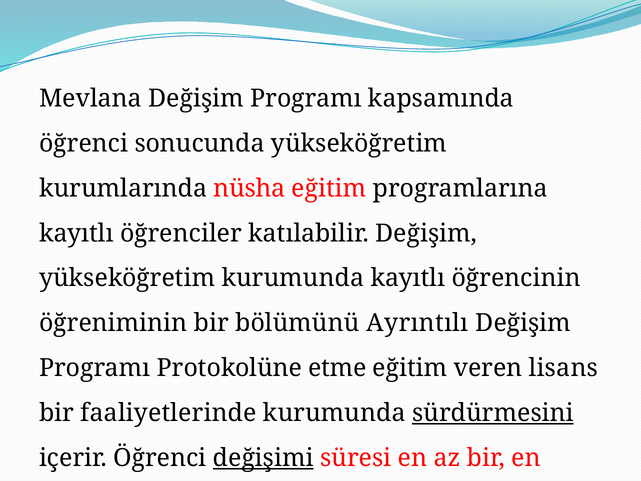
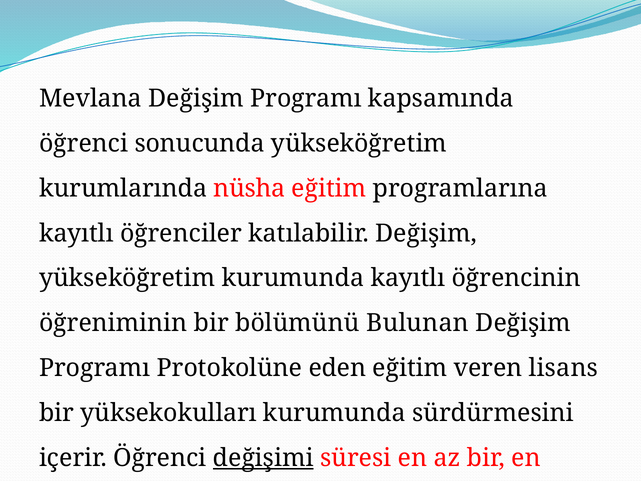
Ayrıntılı: Ayrıntılı -> Bulunan (417, 323)
etme: etme -> eden (337, 368)
faaliyetlerinde: faaliyetlerinde -> yüksekokulları (169, 413)
sürdürmesini underline: present -> none (493, 413)
